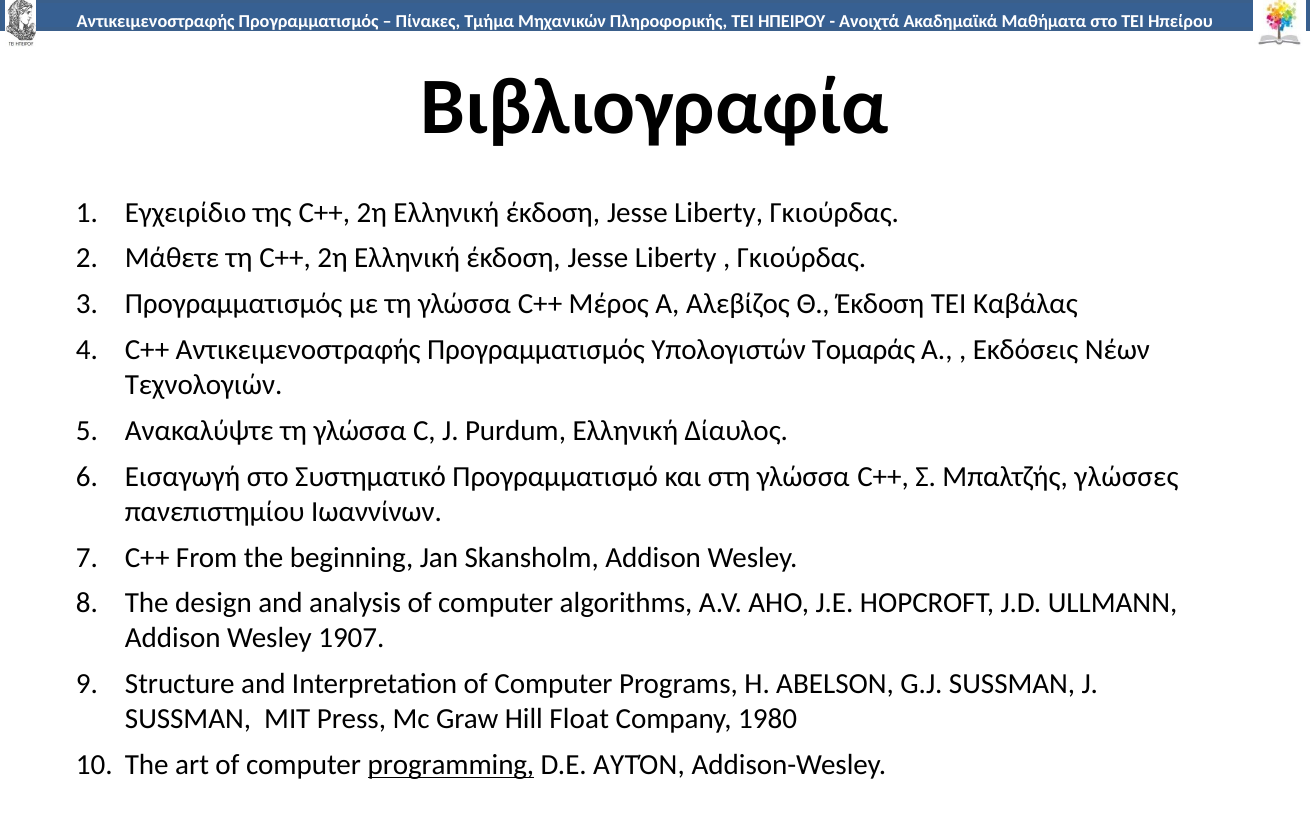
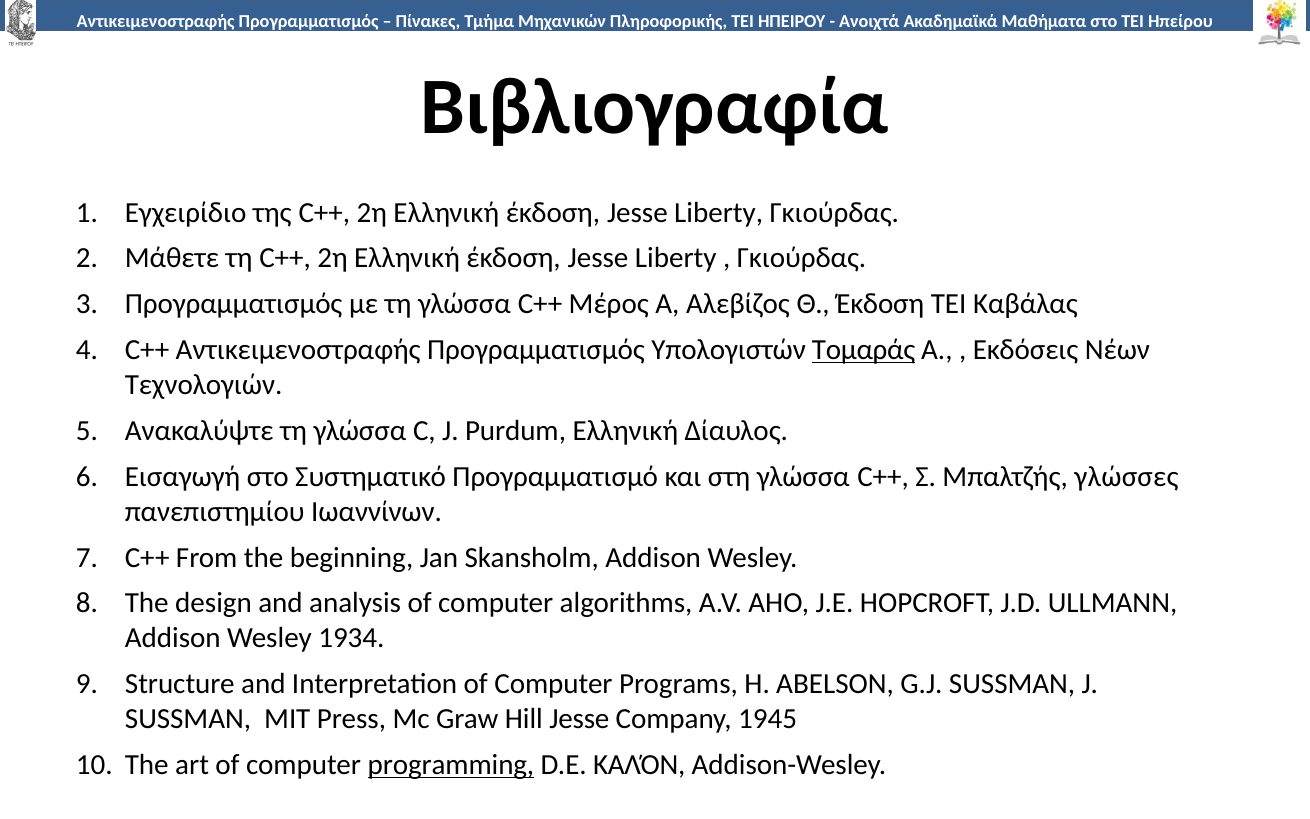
Τομαράς underline: none -> present (864, 350)
1907: 1907 -> 1934 (351, 638)
Hill Float: Float -> Jesse (579, 719)
1980: 1980 -> 1945 (768, 719)
ΑΥΤΌΝ: ΑΥΤΌΝ -> ΚΑΛΌΝ (639, 765)
